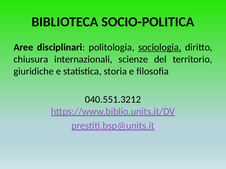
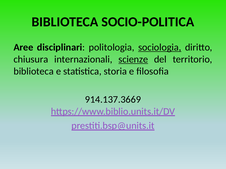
scienze underline: none -> present (133, 59)
giuridiche: giuridiche -> biblioteca (34, 72)
040.551.3212: 040.551.3212 -> 914.137.3669 (113, 100)
